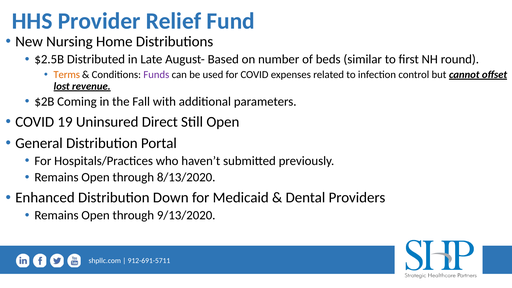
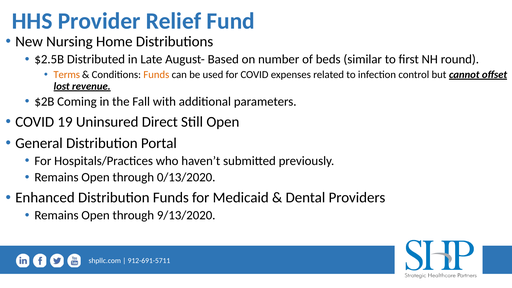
Funds colour: purple -> orange (156, 75)
8/13/2020: 8/13/2020 -> 0/13/2020 (186, 177)
Distribution Down: Down -> Funds (171, 198)
